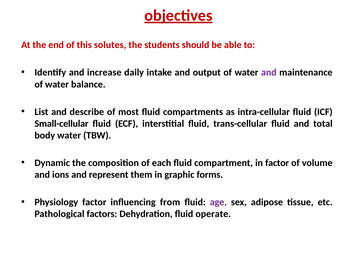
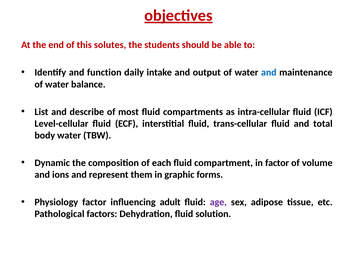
increase: increase -> function (104, 73)
and colour: purple -> blue (269, 73)
Small-cellular: Small-cellular -> Level-cellular (61, 124)
from: from -> adult (170, 202)
operate: operate -> solution (213, 214)
